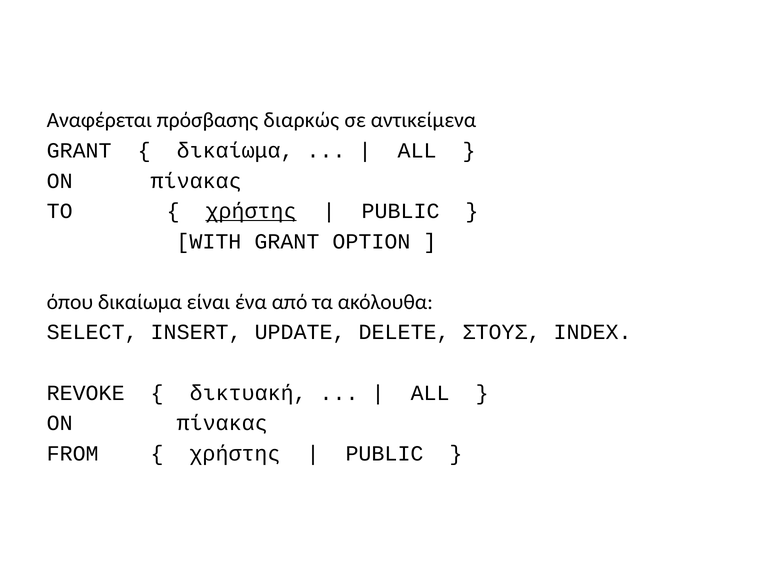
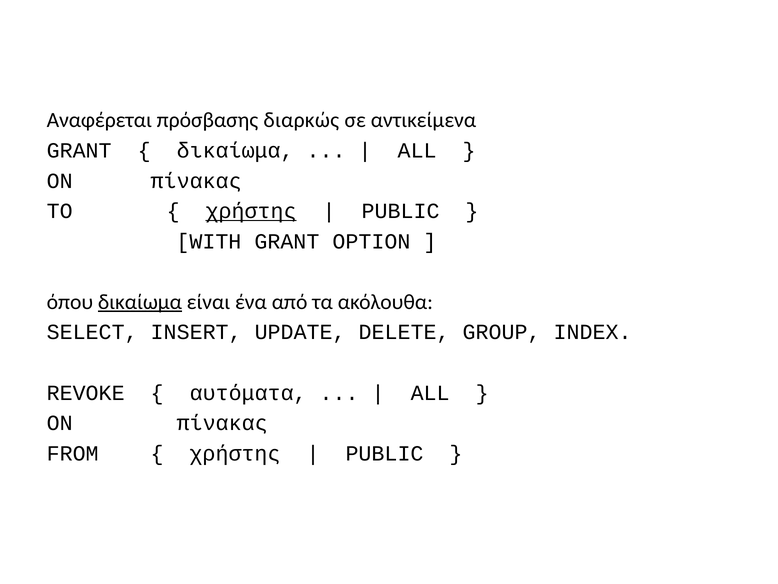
δικαίωμα underline: none -> present (140, 302)
ΣΤΟΥΣ: ΣΤΟΥΣ -> GROUP (502, 332)
δικτυακή: δικτυακή -> αυτόματα (248, 393)
